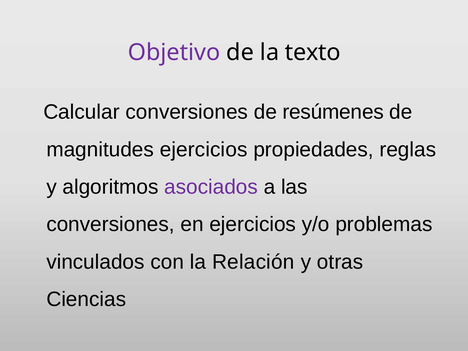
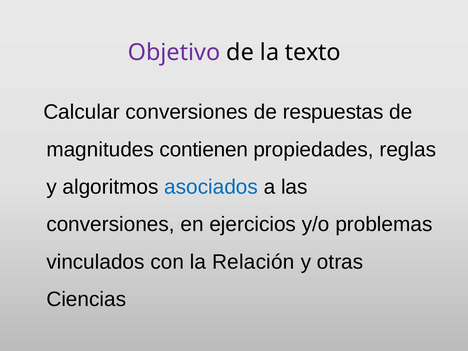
resúmenes: resúmenes -> respuestas (333, 112)
magnitudes ejercicios: ejercicios -> contienen (204, 150)
asociados colour: purple -> blue (211, 187)
